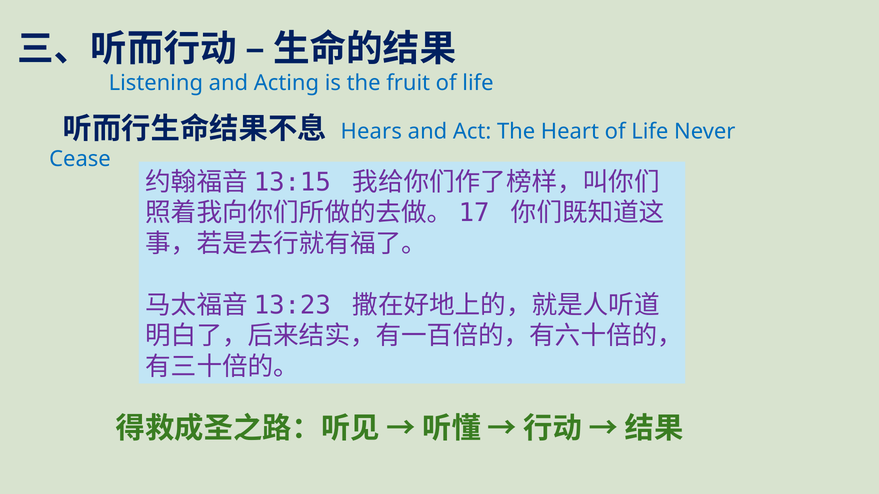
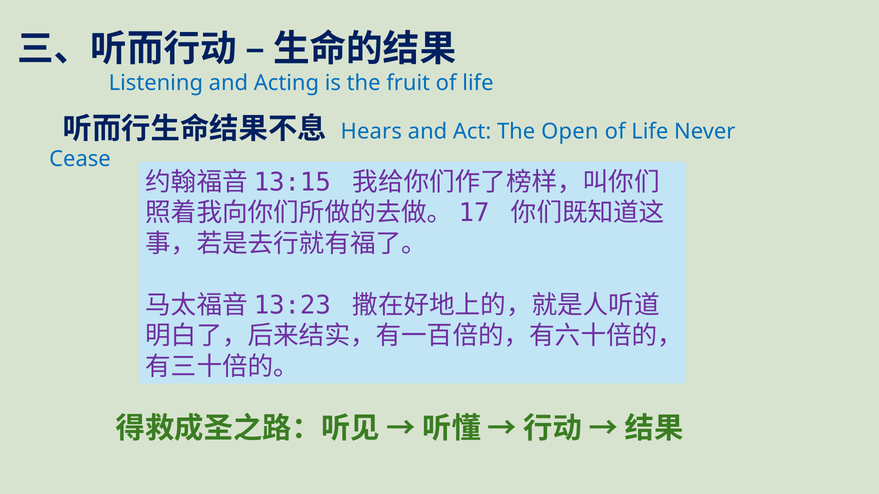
Heart: Heart -> Open (570, 131)
